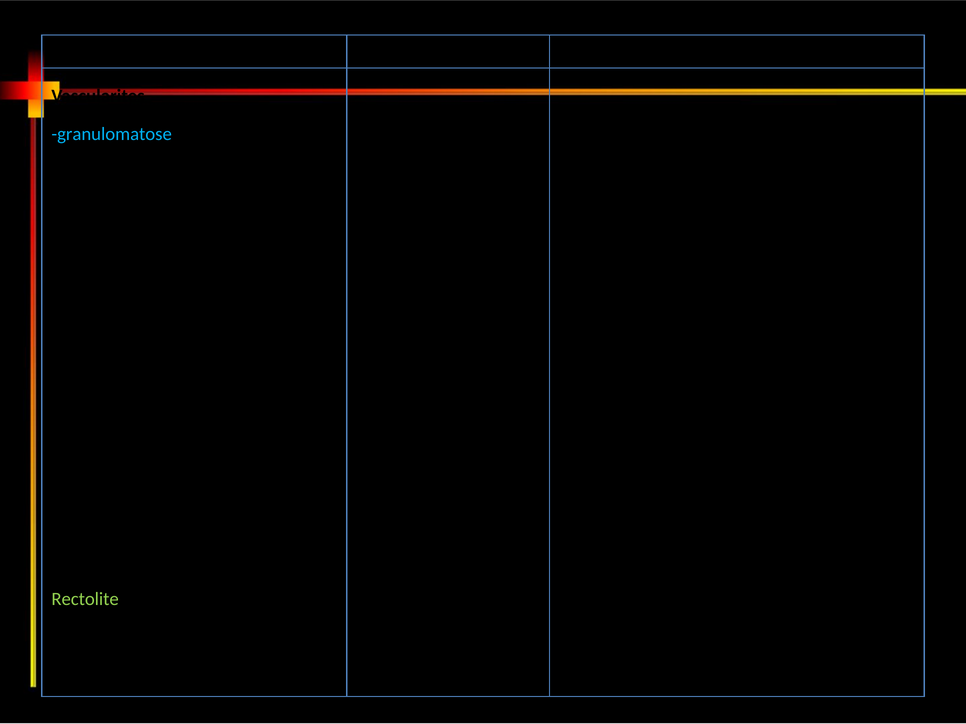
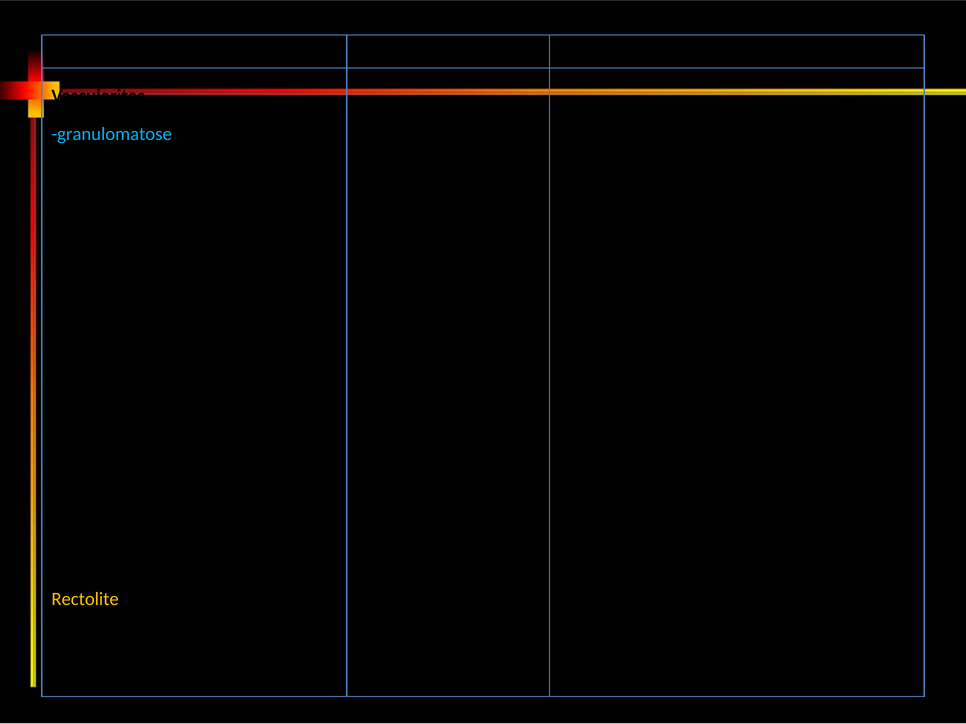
Rectolite colour: light green -> yellow (85, 599)
